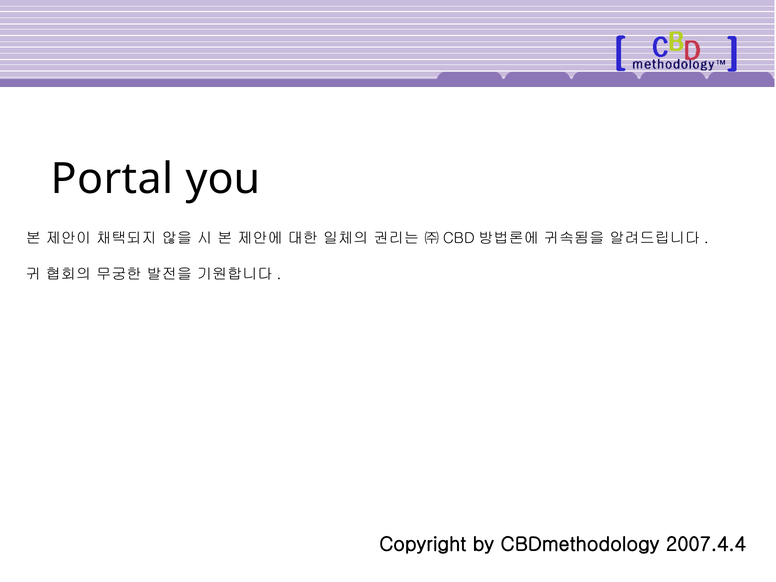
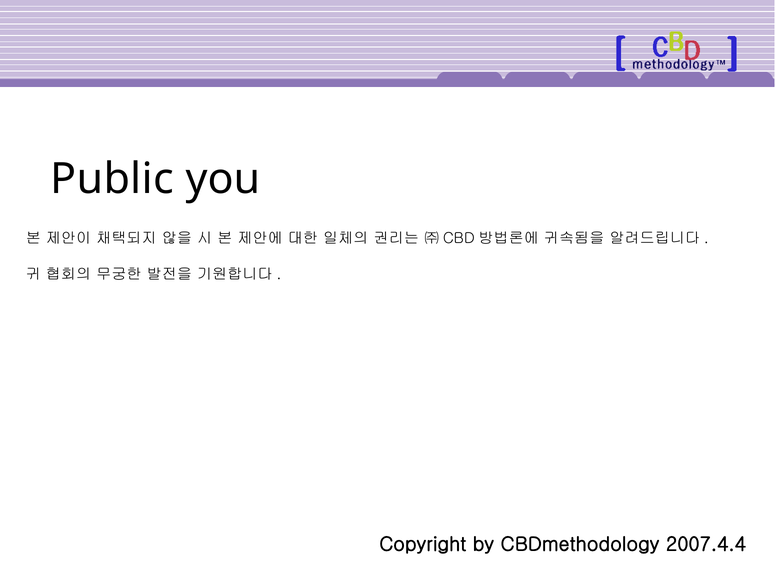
Portal: Portal -> Public (112, 179)
